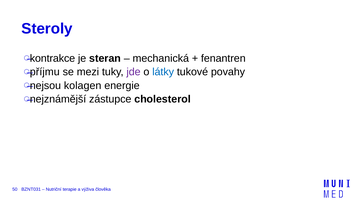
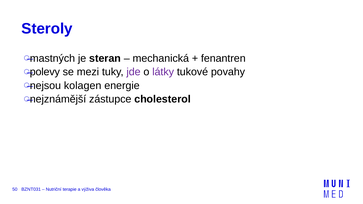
kontrakce: kontrakce -> mastných (52, 58)
příjmu: příjmu -> polevy (45, 72)
látky colour: blue -> purple (163, 72)
